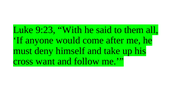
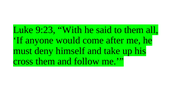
cross want: want -> them (45, 61)
